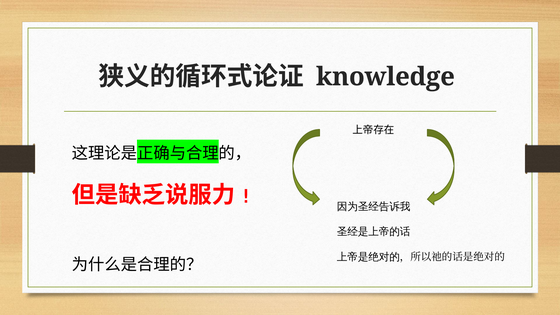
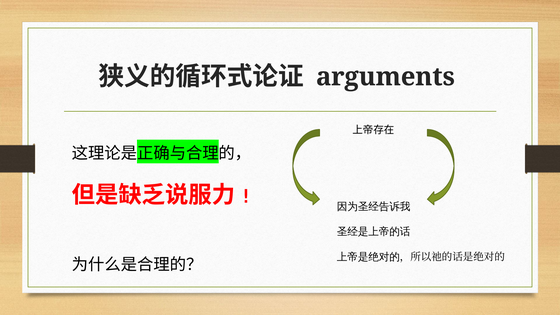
knowledge: knowledge -> arguments (385, 77)
